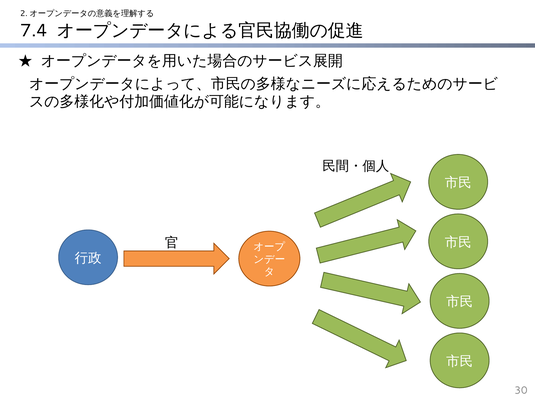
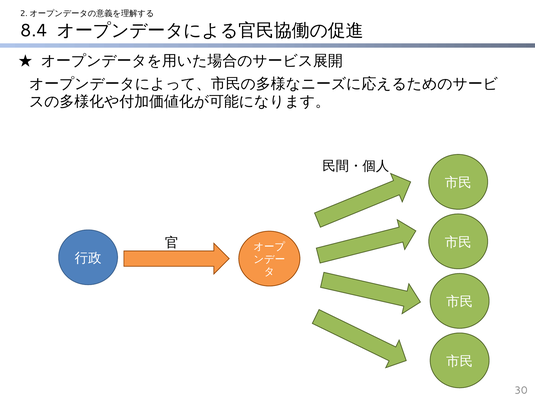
7.4: 7.4 -> 8.4 (34, 31)
